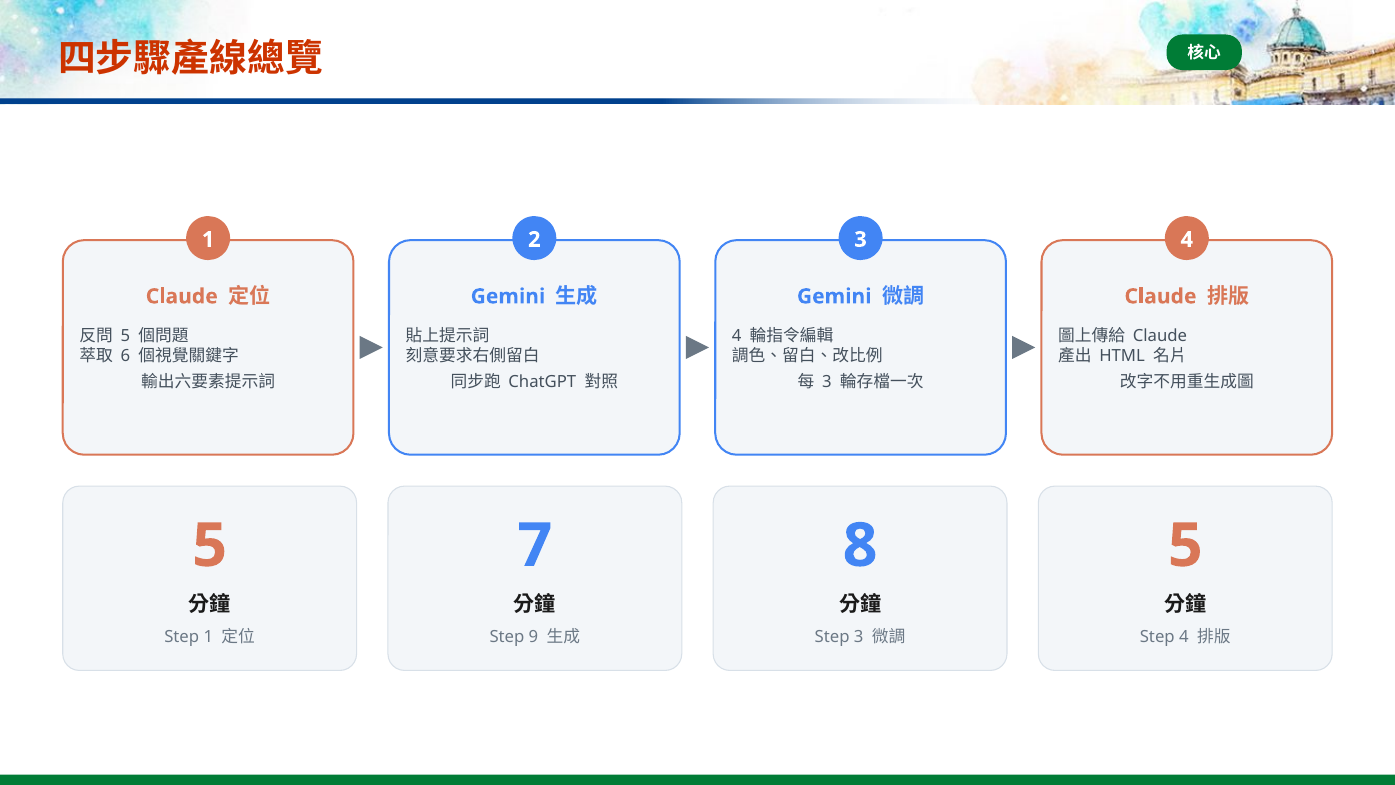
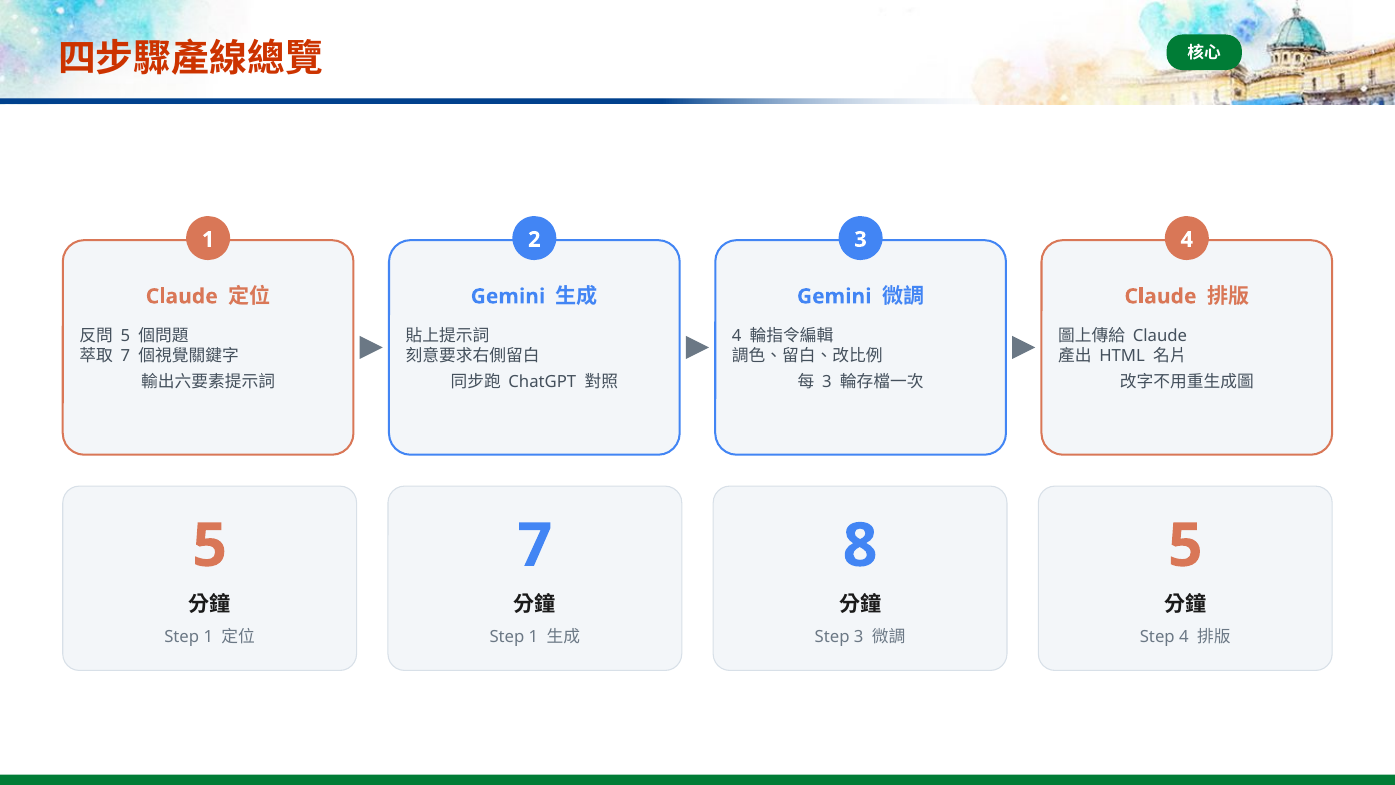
6: 6 -> 7 (125, 356)
9: 9 -> 1 (534, 637)
